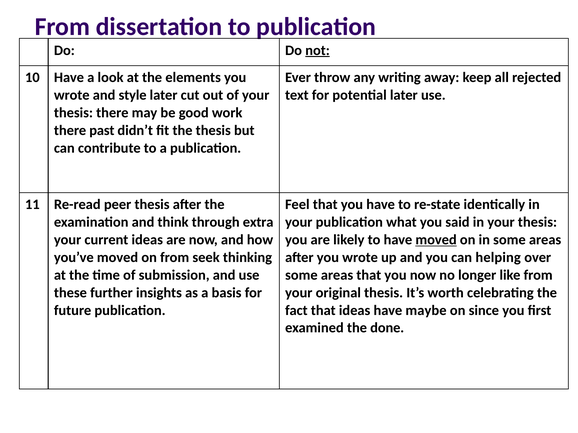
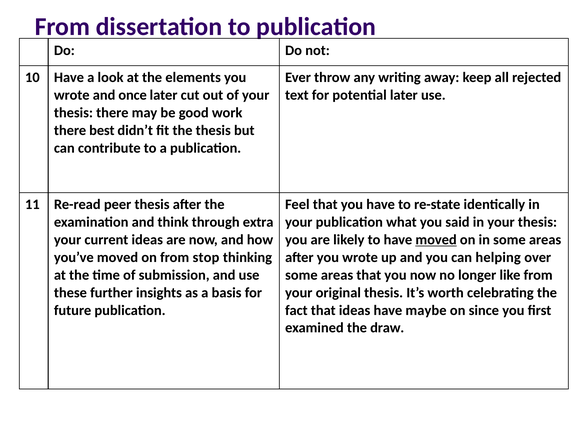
not underline: present -> none (317, 50)
style: style -> once (133, 95)
past: past -> best (102, 131)
seek: seek -> stop (206, 258)
done: done -> draw (387, 328)
